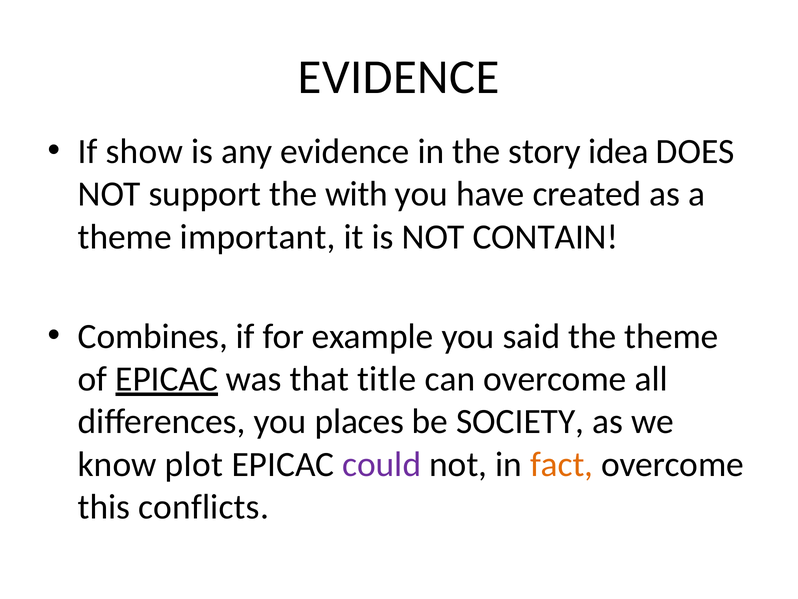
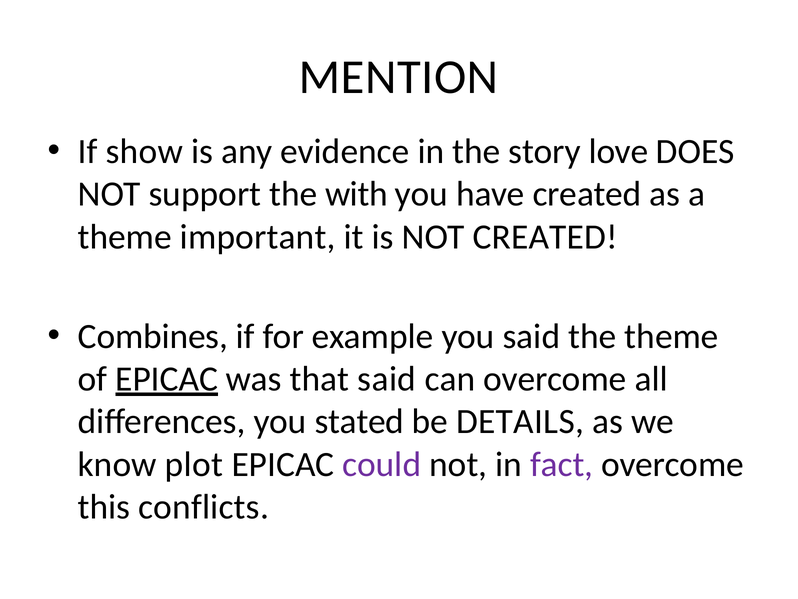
EVIDENCE: EVIDENCE -> MENTION (399, 77)
idea: idea -> love (619, 152)
NOT CONTAIN: CONTAIN -> CREATED (545, 237)
that title: title -> said (387, 379)
places: places -> stated (359, 421)
SOCIETY: SOCIETY -> DETAILS (520, 421)
fact colour: orange -> purple (562, 464)
